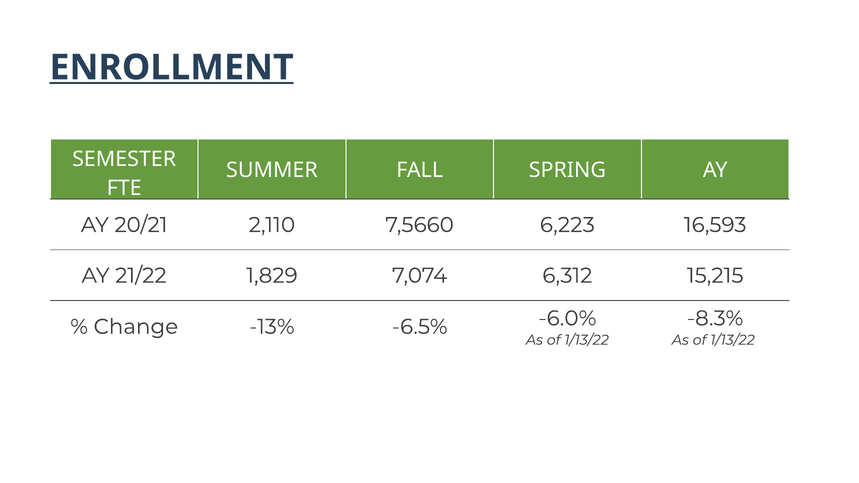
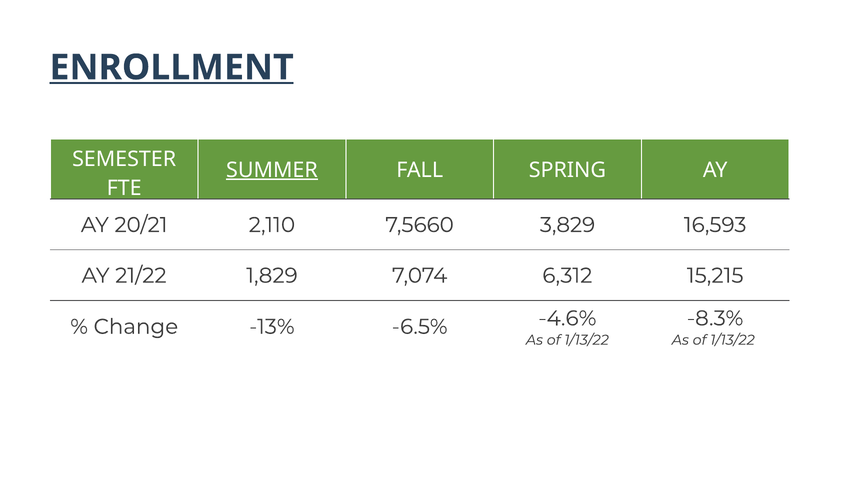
SUMMER underline: none -> present (272, 170)
6,223: 6,223 -> 3,829 (568, 225)
-6.0%: -6.0% -> -4.6% (567, 318)
